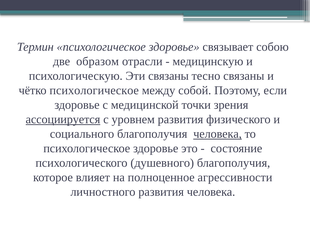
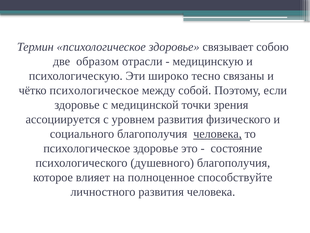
Эти связаны: связаны -> широко (168, 76)
ассоциируется underline: present -> none (63, 119)
агрессивности: агрессивности -> способствуйте (235, 177)
